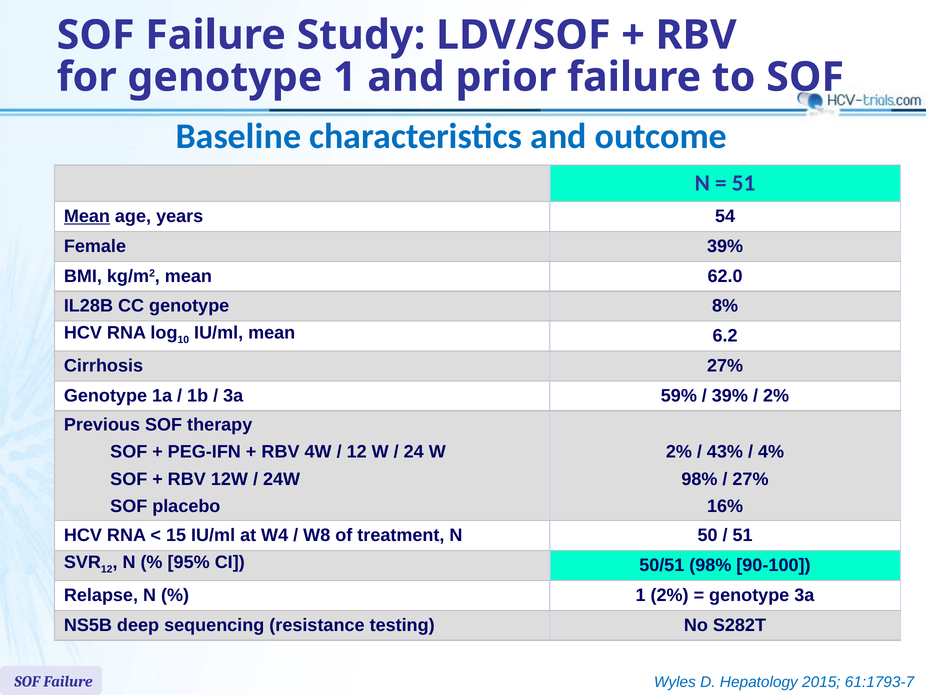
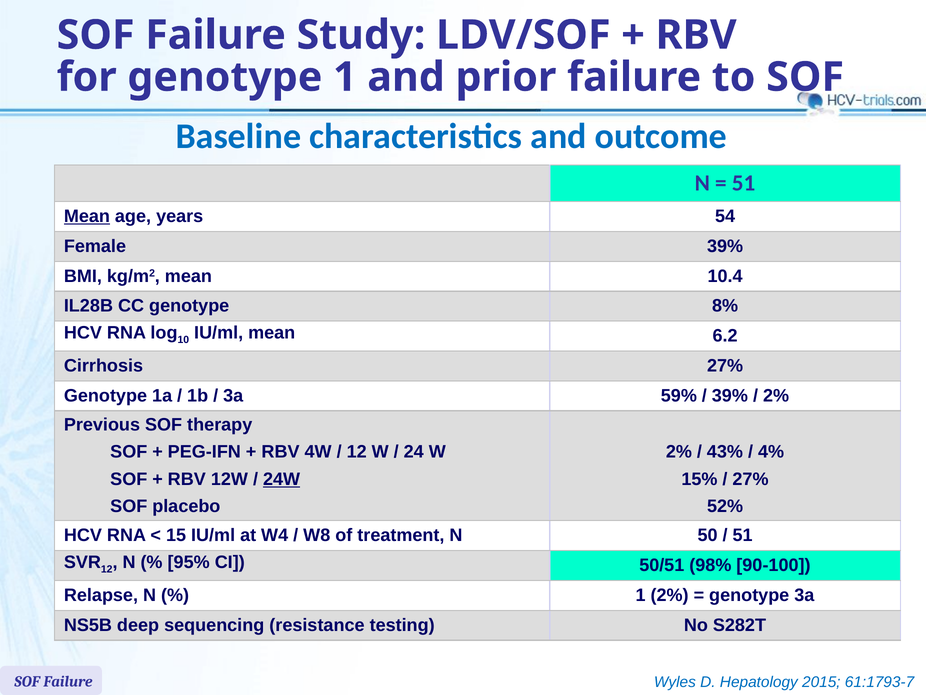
62.0: 62.0 -> 10.4 (725, 276)
24W underline: none -> present (282, 479)
98%: 98% -> 15% (699, 479)
16%: 16% -> 52% (725, 506)
